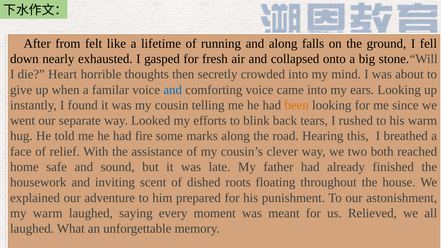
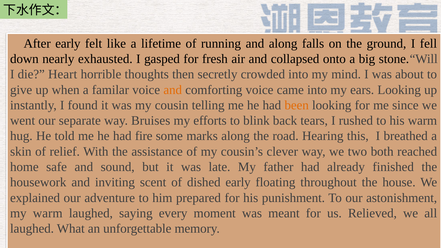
After from: from -> early (68, 43)
and colour: blue -> orange (173, 90)
Looked: Looked -> Bruises (151, 121)
face: face -> skin (21, 152)
dished roots: roots -> early (238, 182)
